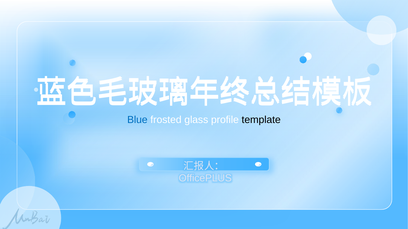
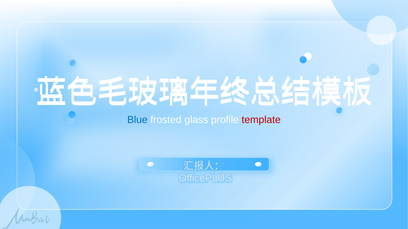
template colour: black -> red (261, 120)
